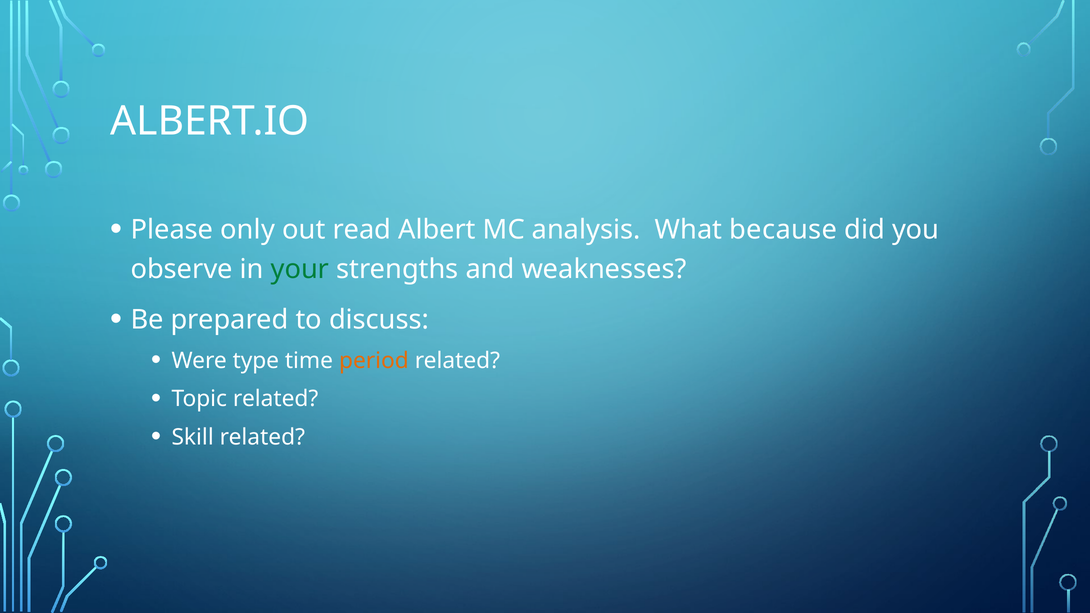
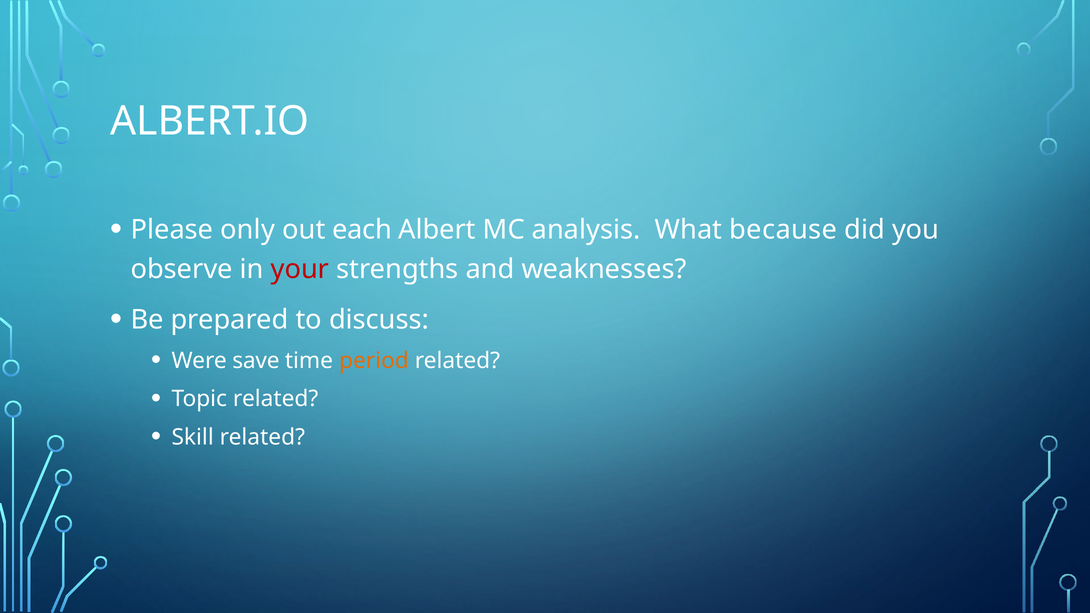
read: read -> each (362, 230)
your colour: green -> red (300, 269)
type: type -> save (256, 361)
